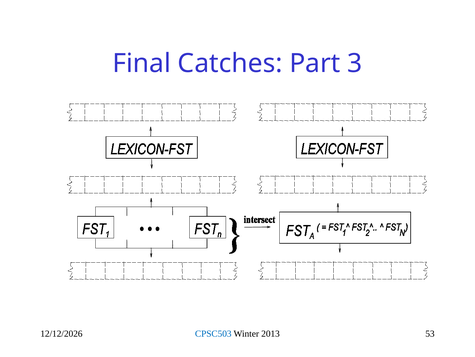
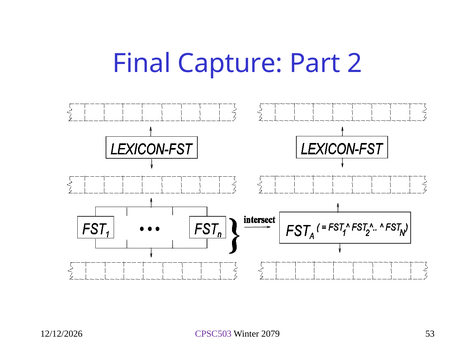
Catches: Catches -> Capture (230, 63)
3: 3 -> 2 (355, 63)
CPSC503 colour: blue -> purple (213, 333)
2013: 2013 -> 2079 (271, 333)
